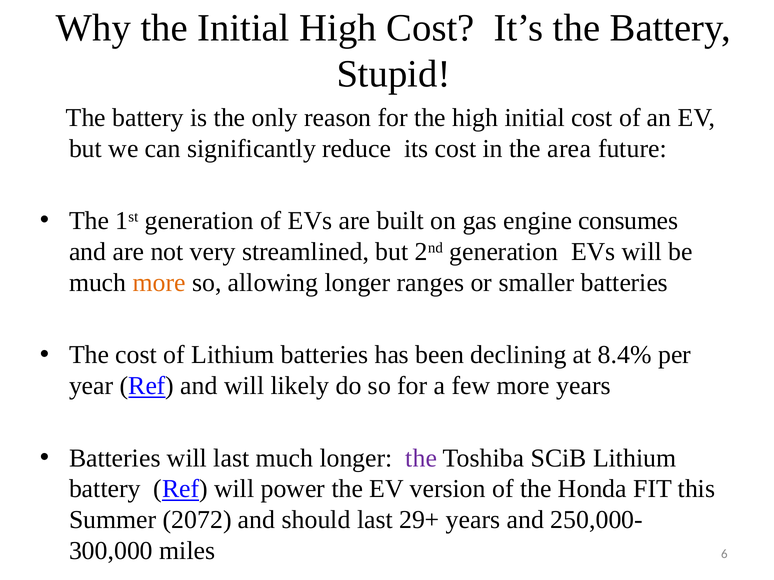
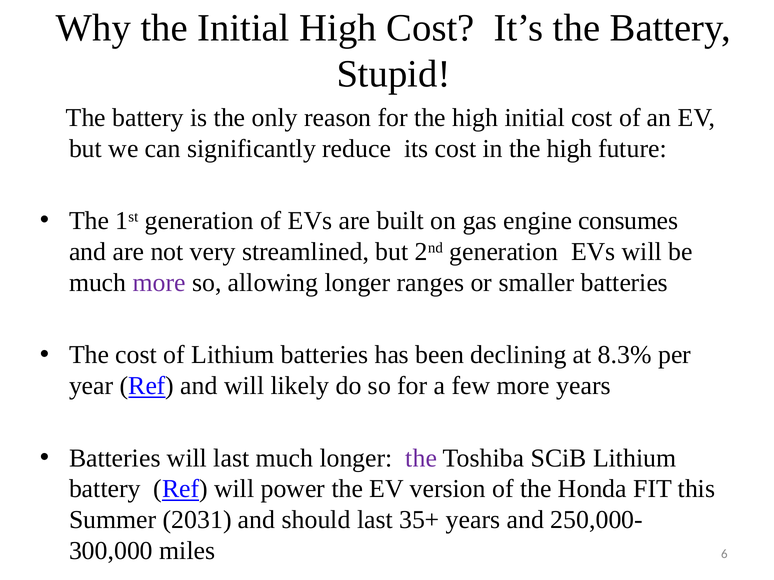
in the area: area -> high (570, 149)
more colour: orange -> purple (159, 283)
8.4%: 8.4% -> 8.3% (625, 355)
2072: 2072 -> 2031 (197, 520)
29+: 29+ -> 35+ (419, 520)
